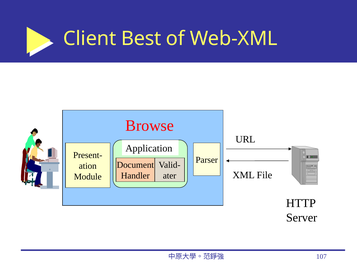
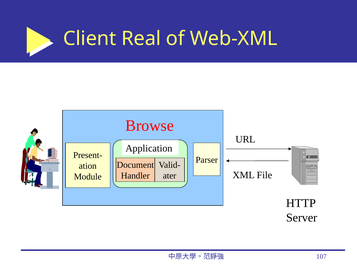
Best: Best -> Real (141, 39)
